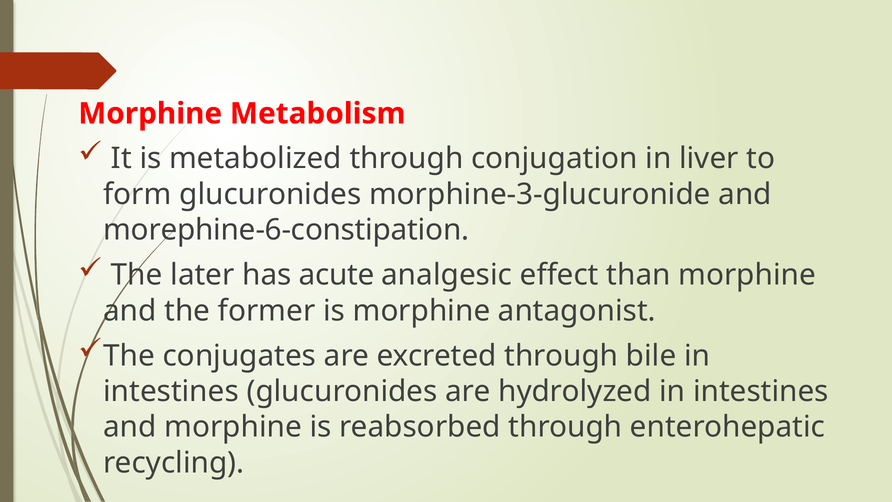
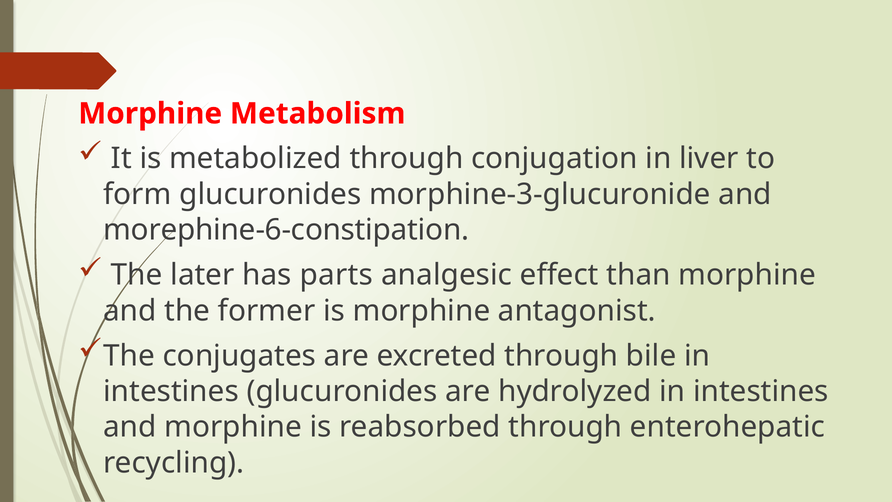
acute: acute -> parts (336, 275)
